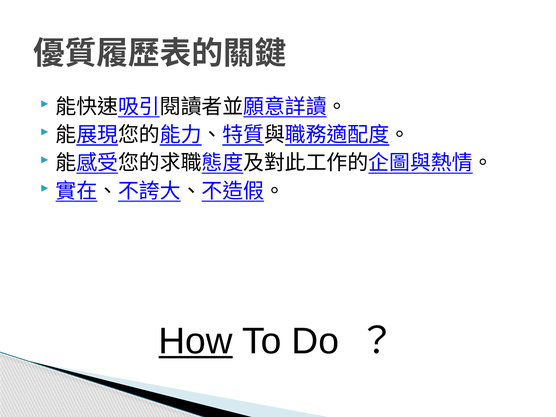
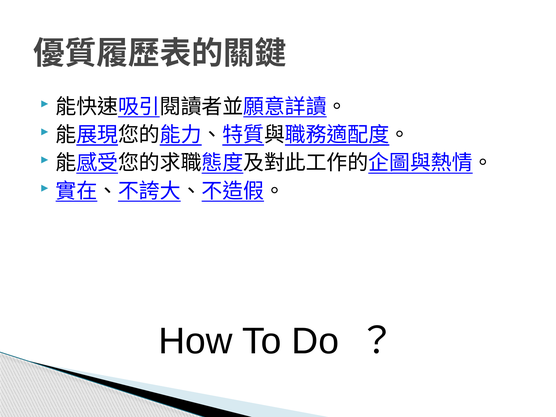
How underline: present -> none (196, 341)
